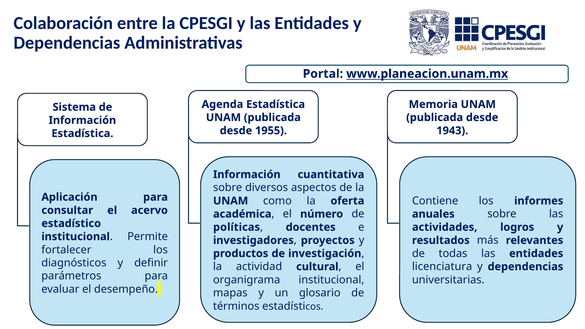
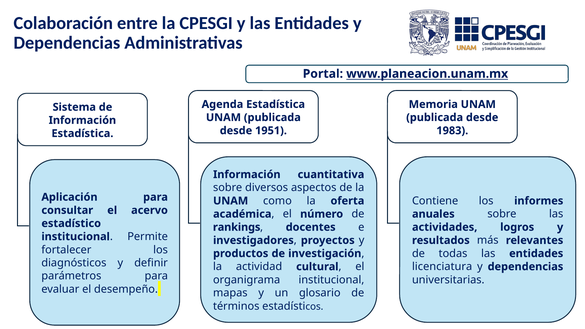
1955: 1955 -> 1951 (271, 131)
1943: 1943 -> 1983 (452, 131)
políticas: políticas -> rankings (237, 227)
